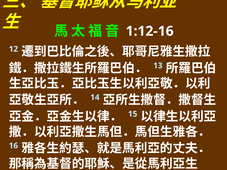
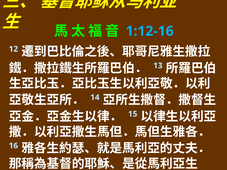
1:12-16 colour: white -> light blue (150, 31)
